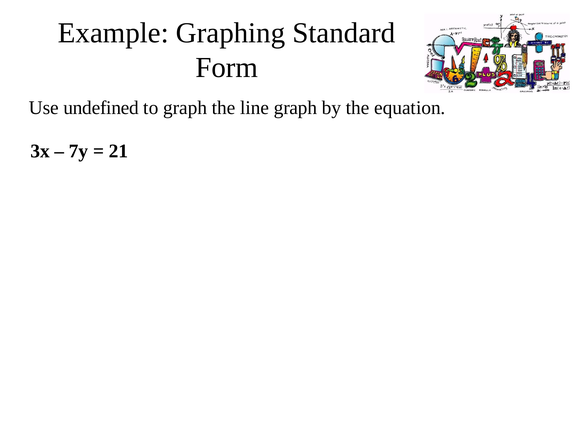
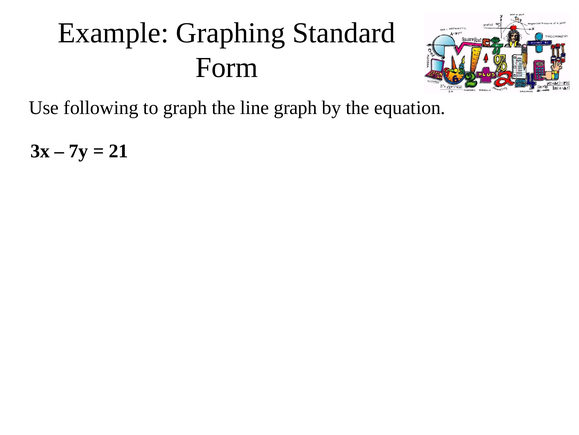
undefined: undefined -> following (101, 107)
